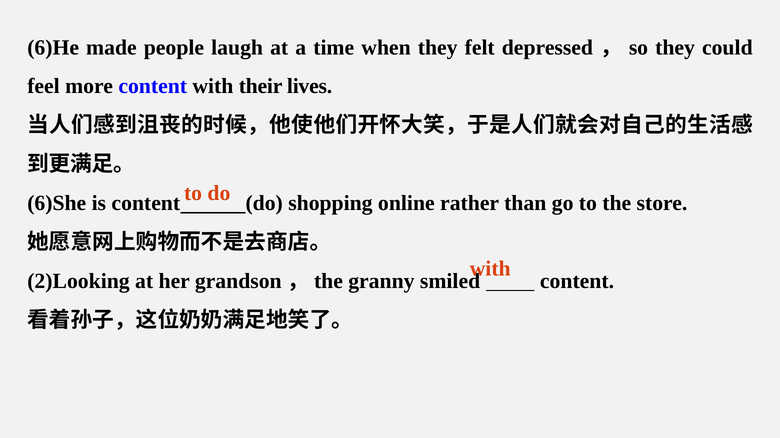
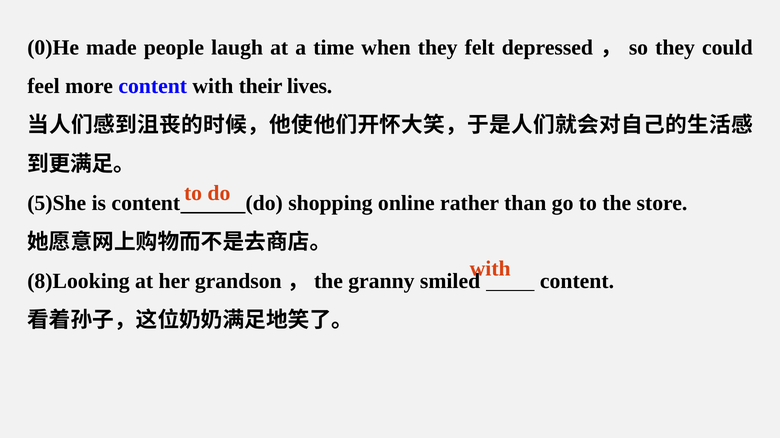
6)He: 6)He -> 0)He (53, 47)
6)She: 6)She -> 5)She (57, 203)
2)Looking: 2)Looking -> 8)Looking (78, 281)
